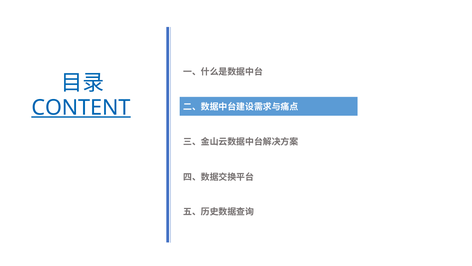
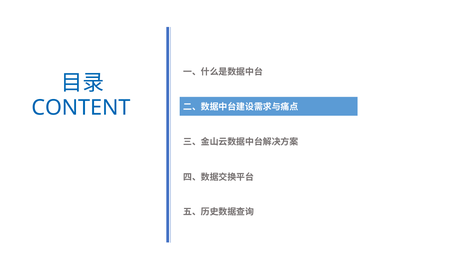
CONTENT underline: present -> none (81, 107)
